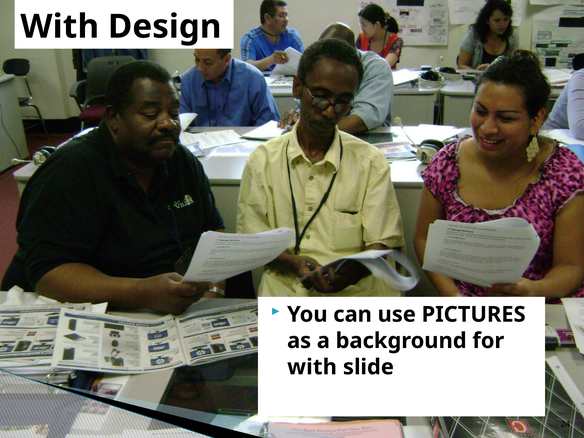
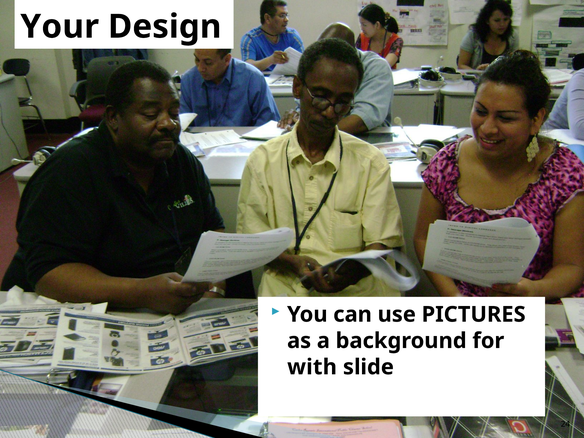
With: With -> Your (60, 27)
